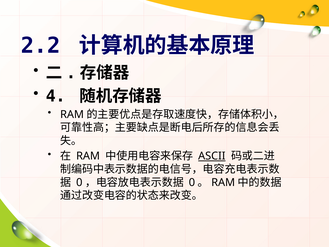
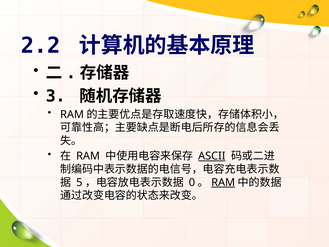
4: 4 -> 3 (56, 96)
0: 0 -> 5 (79, 182)
RAM underline: none -> present (223, 182)
